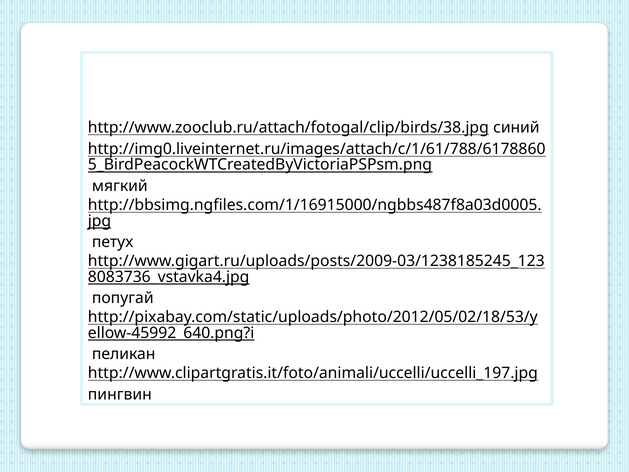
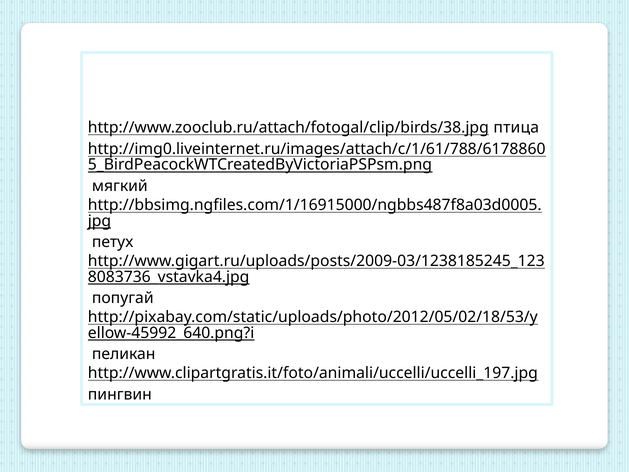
синий: синий -> птица (516, 128)
